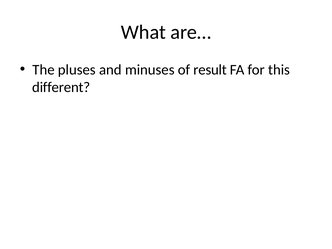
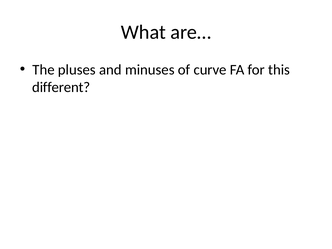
result: result -> curve (210, 70)
